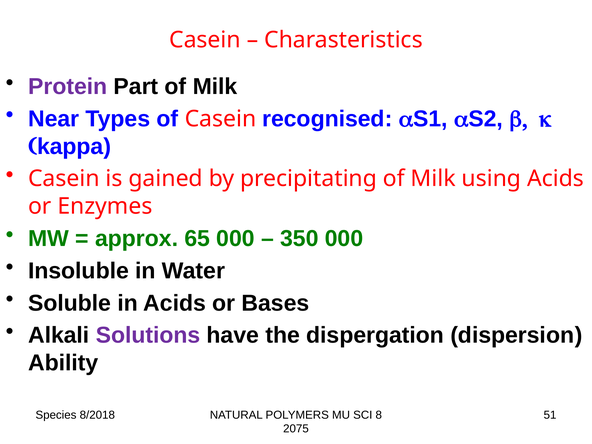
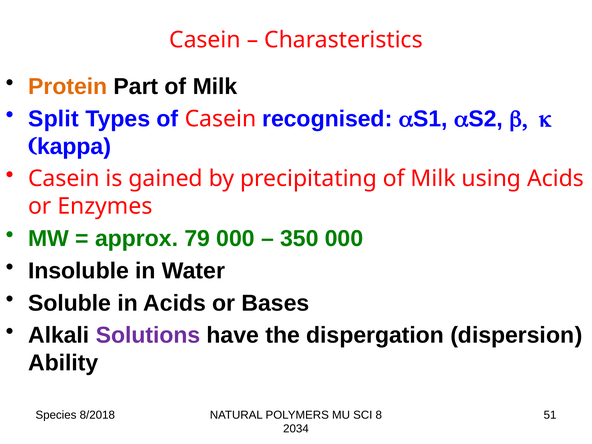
Protein colour: purple -> orange (68, 87)
Near: Near -> Split (53, 119)
65: 65 -> 79 (197, 239)
2075: 2075 -> 2034 (296, 429)
